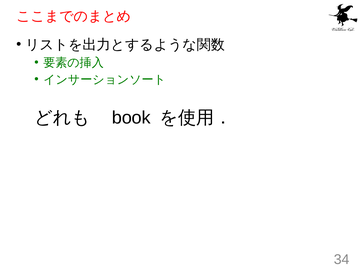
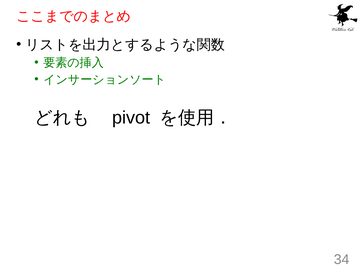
book: book -> pivot (131, 117)
